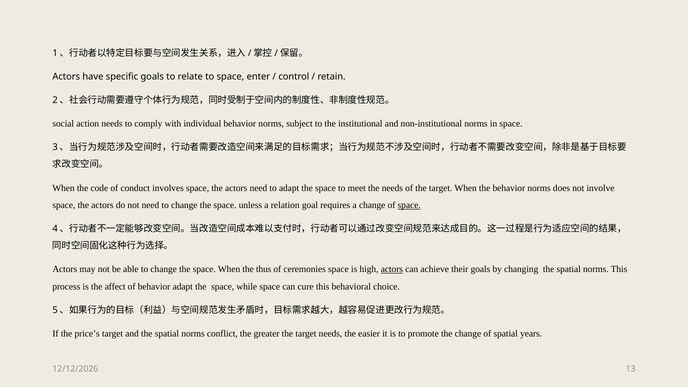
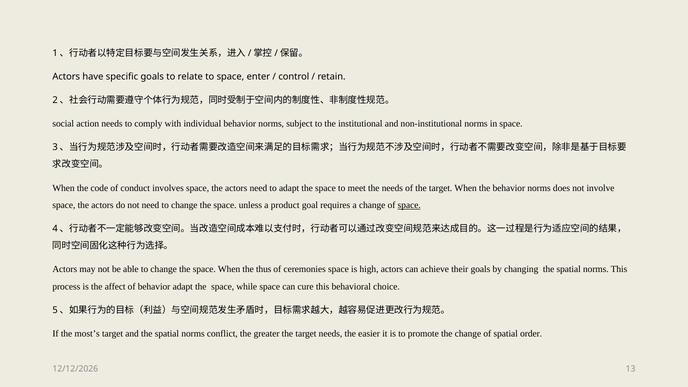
relation: relation -> product (285, 205)
actors underline: present -> none (392, 269)
price’s: price’s -> most’s (87, 334)
years: years -> order (531, 334)
